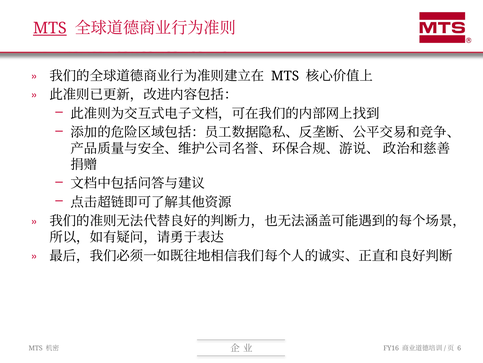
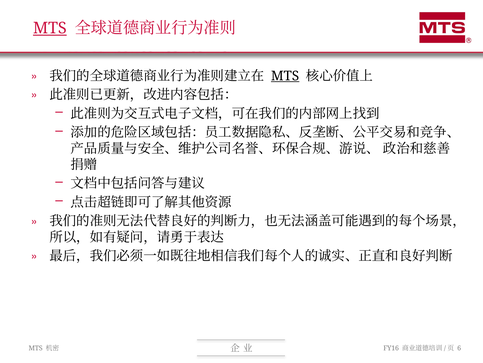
MTS underline: none -> present (285, 76)
